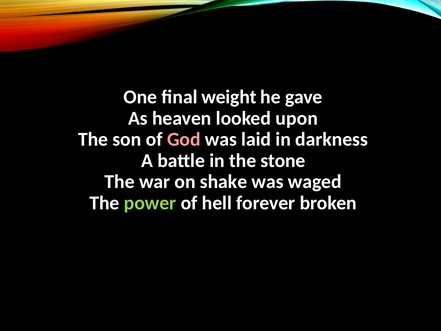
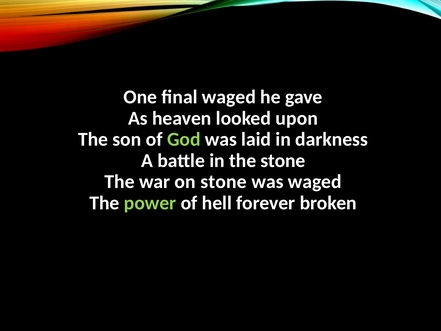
final weight: weight -> waged (229, 97)
God colour: pink -> light green (184, 139)
on shake: shake -> stone (224, 182)
